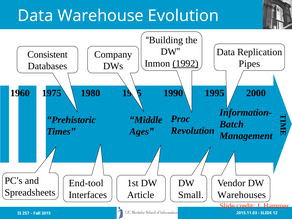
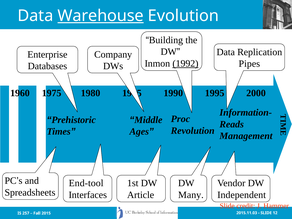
Warehouse underline: none -> present (101, 16)
Consistent: Consistent -> Enterprise (47, 54)
Batch: Batch -> Reads (232, 124)
Small: Small -> Many (191, 195)
Warehouses: Warehouses -> Independent (242, 195)
